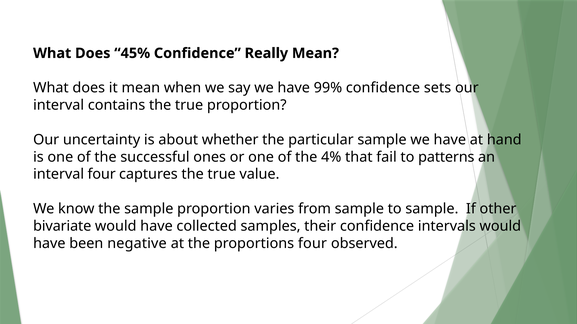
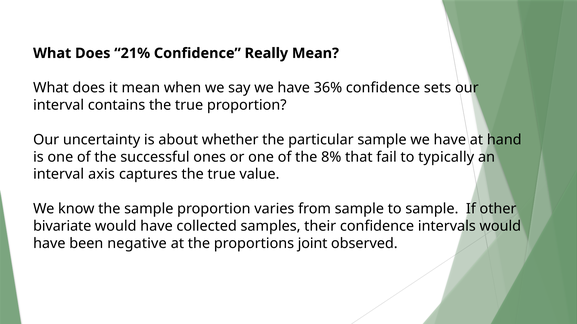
45%: 45% -> 21% (132, 53)
99%: 99% -> 36% (328, 88)
4%: 4% -> 8% (331, 157)
patterns: patterns -> typically (446, 157)
interval four: four -> axis (102, 175)
proportions four: four -> joint (313, 244)
